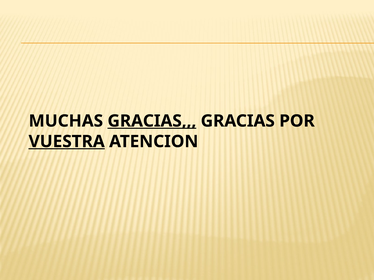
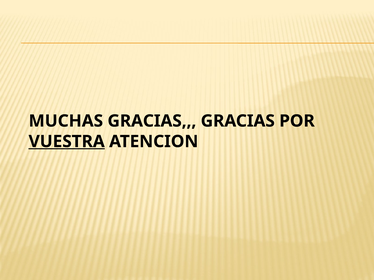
GRACIAS underline: present -> none (152, 121)
